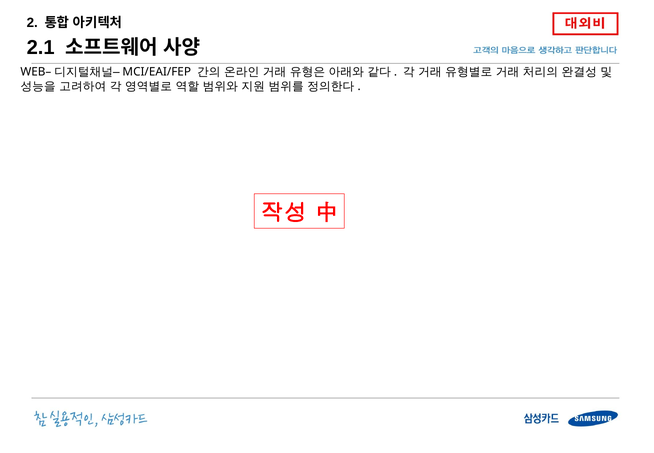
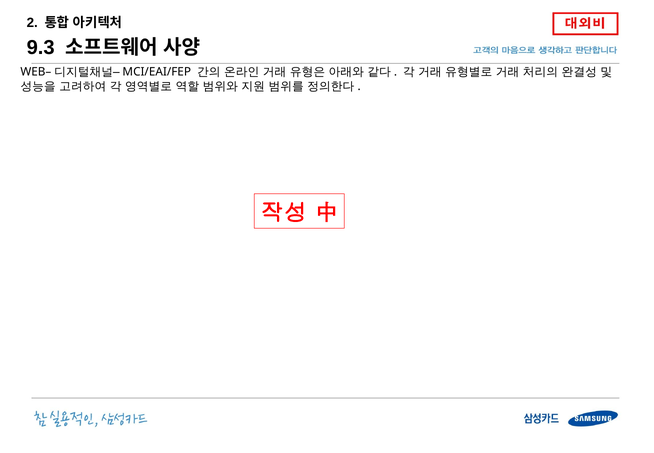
2.1: 2.1 -> 9.3 (41, 47)
